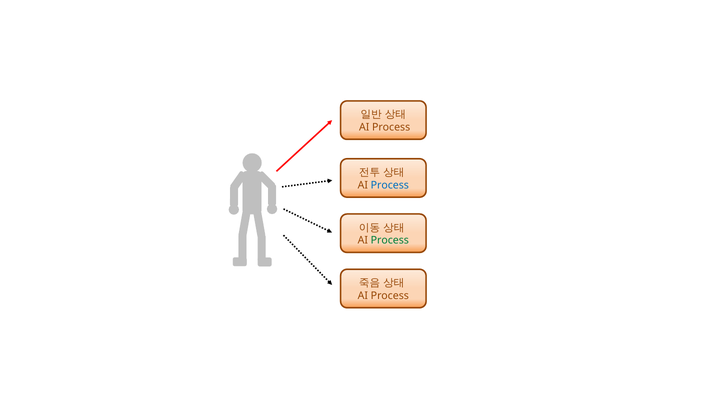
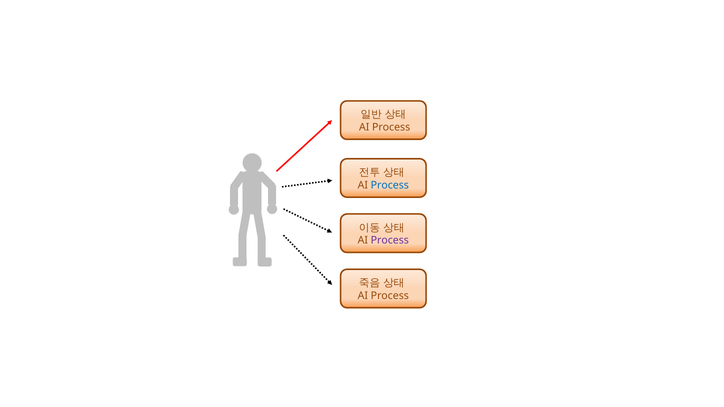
Process colour: green -> purple (390, 240)
